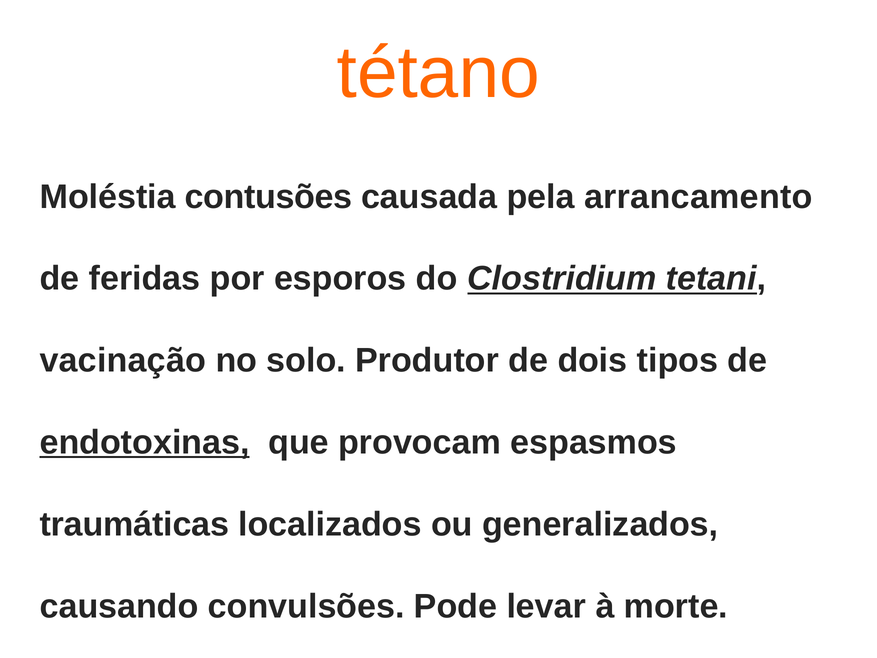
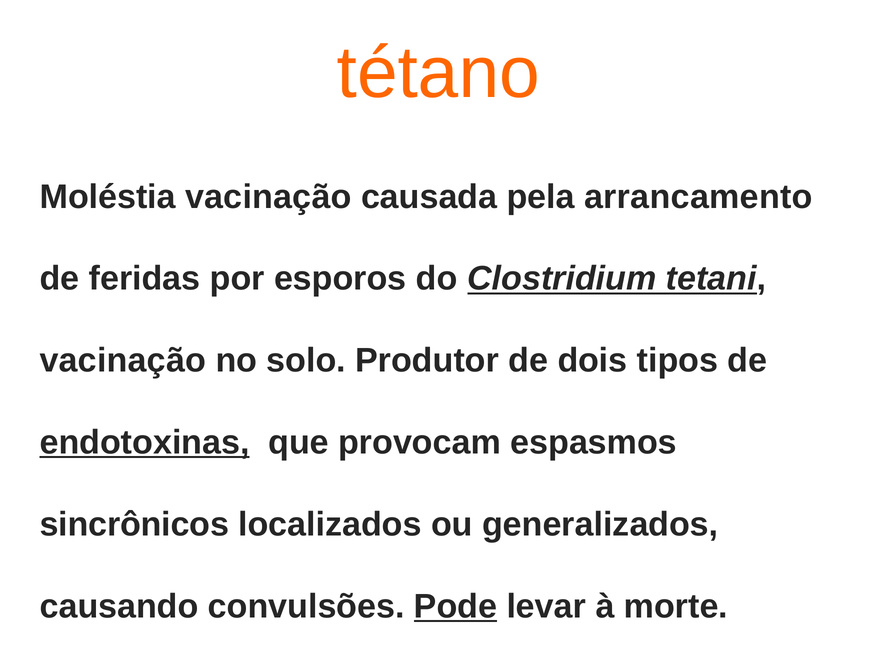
Moléstia contusões: contusões -> vacinação (268, 197)
traumáticas: traumáticas -> sincrônicos (134, 524)
Pode underline: none -> present (456, 606)
